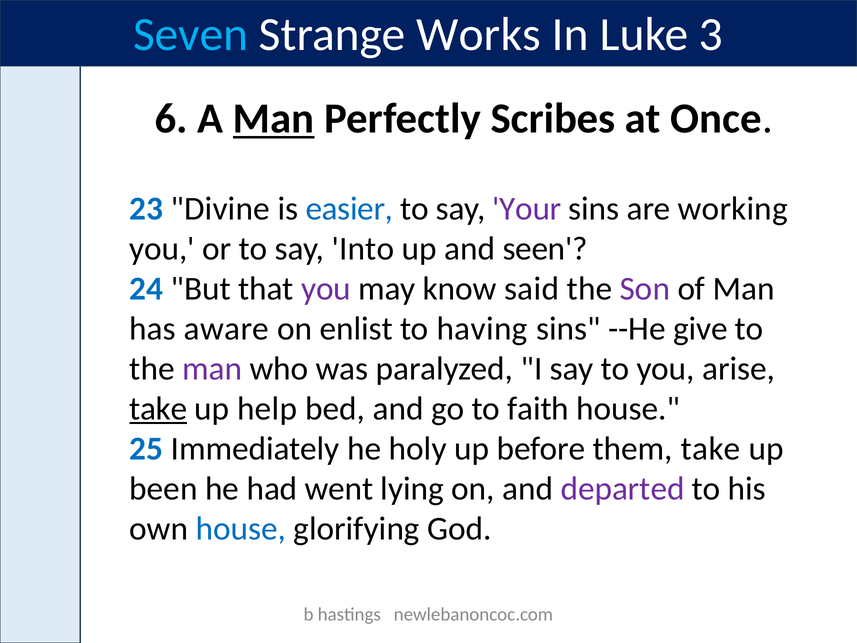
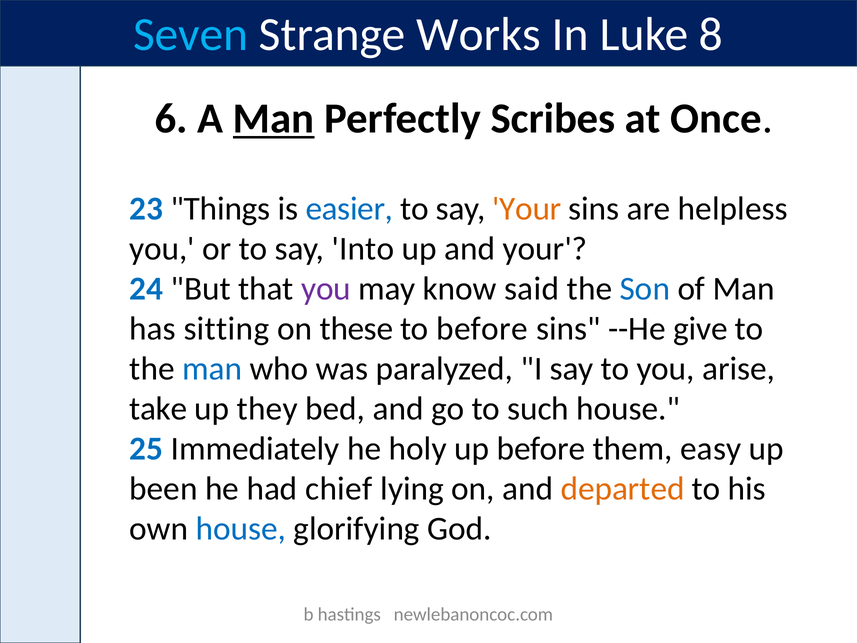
3: 3 -> 8 (711, 35)
Divine: Divine -> Things (221, 208)
Your colour: purple -> orange (527, 208)
working: working -> helpless (733, 208)
and seen: seen -> your (545, 248)
Son colour: purple -> blue (645, 288)
aware: aware -> sitting (226, 328)
enlist: enlist -> these (356, 328)
to having: having -> before (482, 328)
man colour: purple -> blue (212, 369)
take underline: present -> none (158, 409)
help: help -> they (267, 409)
faith: faith -> such (538, 409)
them take: take -> easy (711, 449)
went: went -> chief (339, 489)
departed colour: purple -> orange (623, 489)
